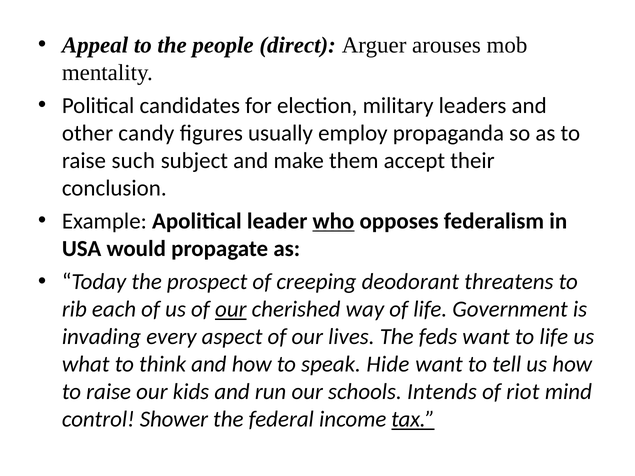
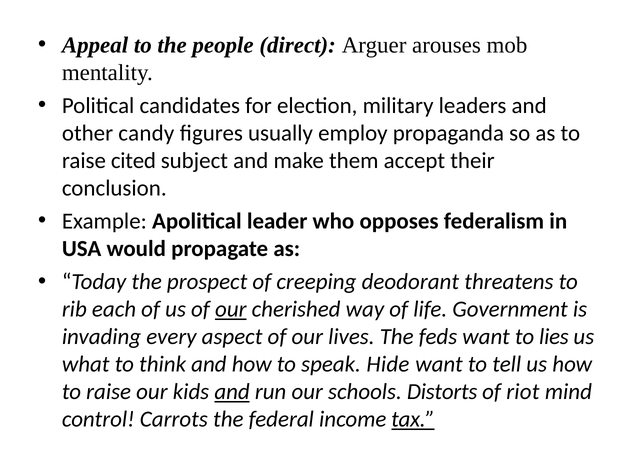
such: such -> cited (133, 161)
who underline: present -> none (333, 221)
to life: life -> lies (554, 337)
and underline: none -> present (232, 392)
Intends: Intends -> Distorts (442, 392)
Shower: Shower -> Carrots (174, 419)
